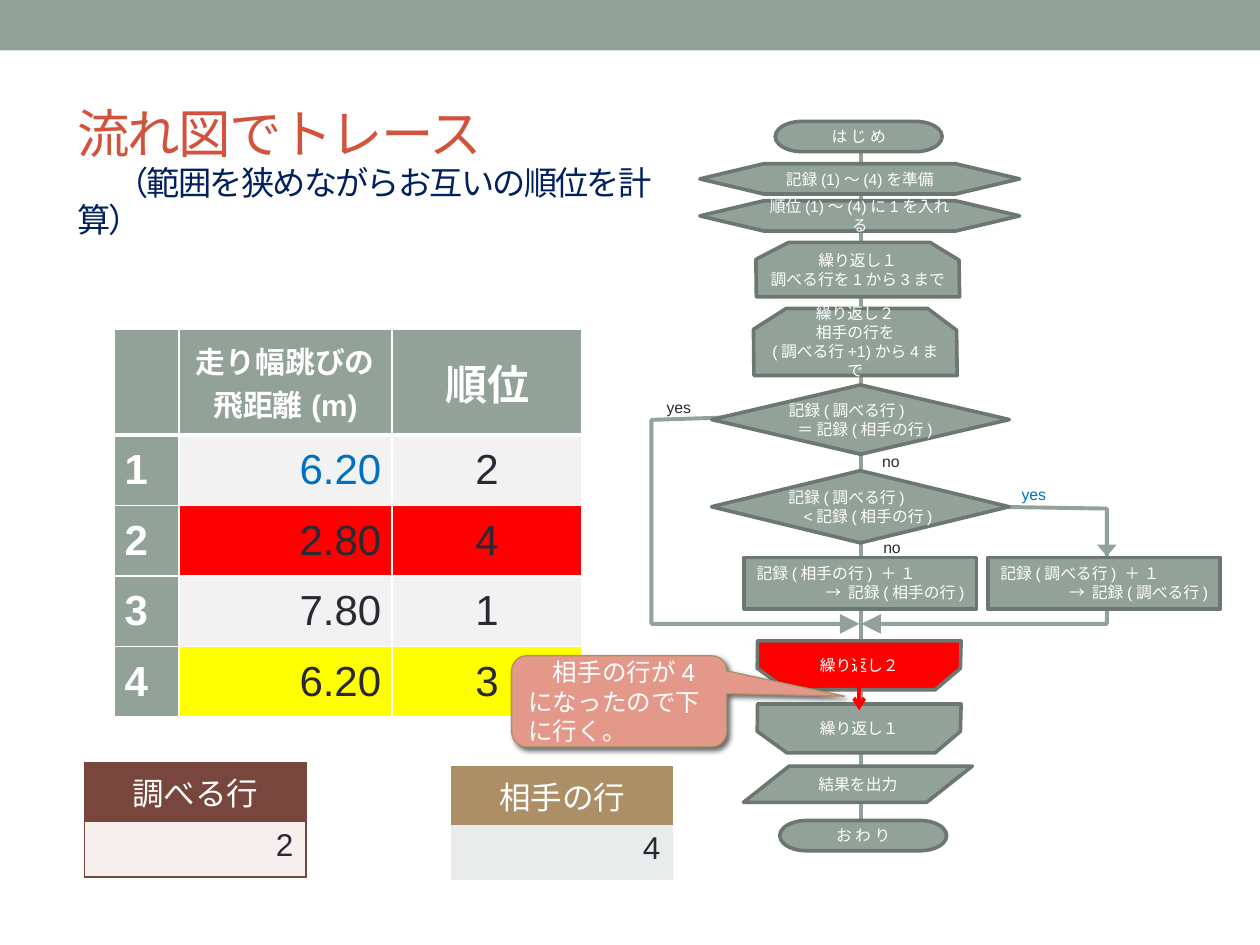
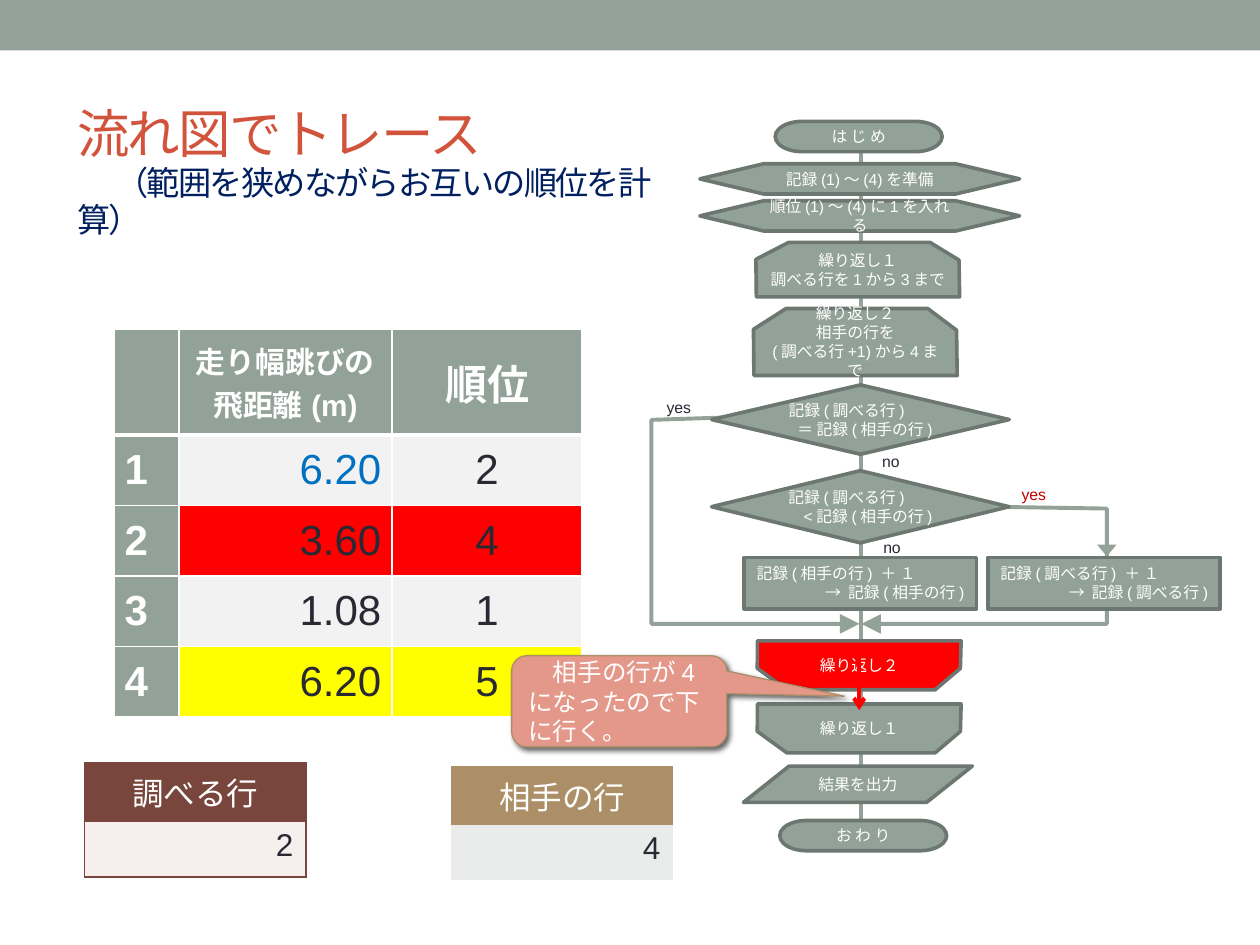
yes colour: blue -> red (1034, 496)
2.80: 2.80 -> 3.60 (340, 541)
7.80: 7.80 -> 1.08 (340, 612)
6.20 3: 3 -> 5 (487, 682)
